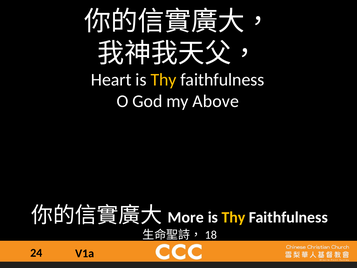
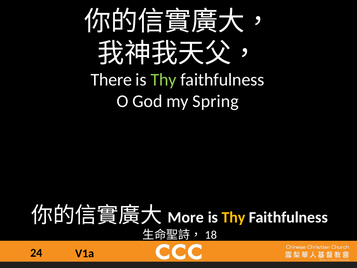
Heart: Heart -> There (111, 80)
Thy colour: yellow -> light green (164, 80)
Above: Above -> Spring (216, 101)
